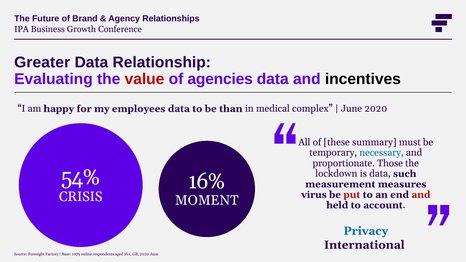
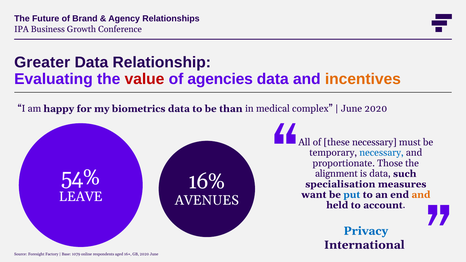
incentives colour: black -> orange (363, 79)
employees: employees -> biometrics (139, 109)
these summary: summary -> necessary (374, 142)
lockdown: lockdown -> alignment (336, 174)
measurement: measurement -> specialisation (340, 184)
virus: virus -> want (314, 195)
put colour: red -> blue (352, 195)
and colour: red -> orange (421, 195)
CRISIS: CRISIS -> LEAVE (81, 197)
MOMENT: MOMENT -> AVENUES (207, 200)
